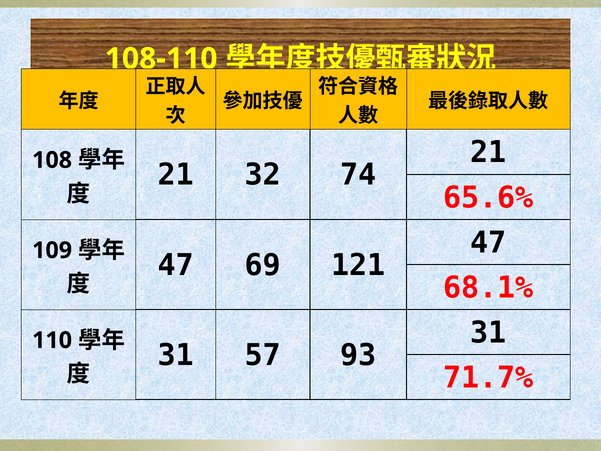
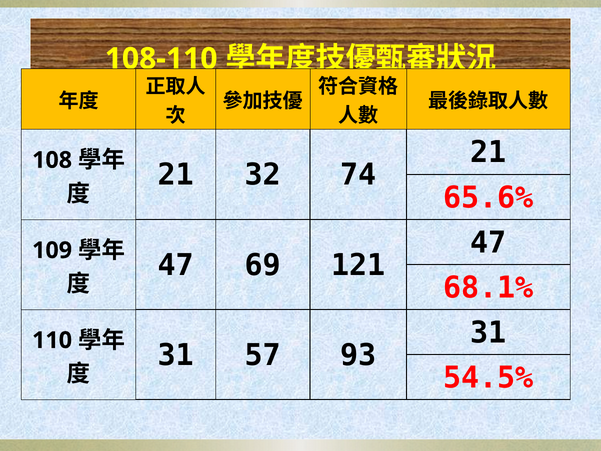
71.7%: 71.7% -> 54.5% (488, 378)
